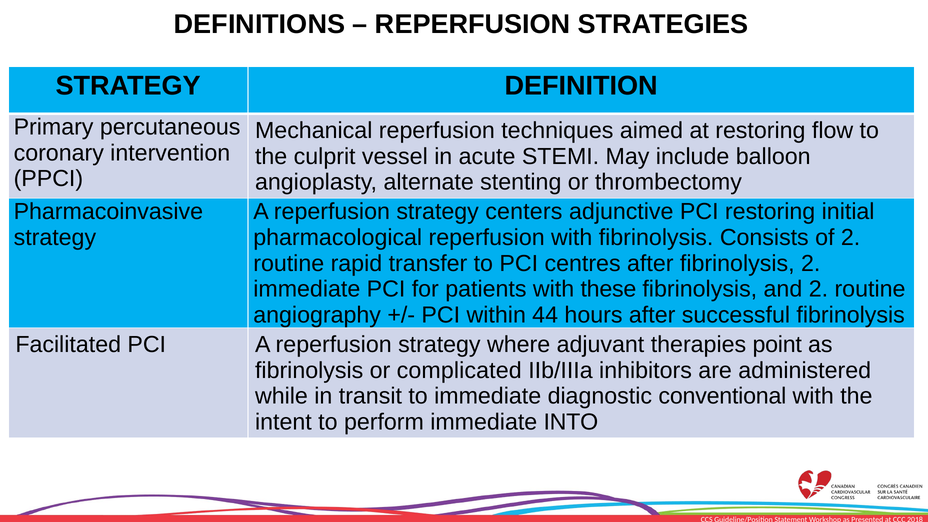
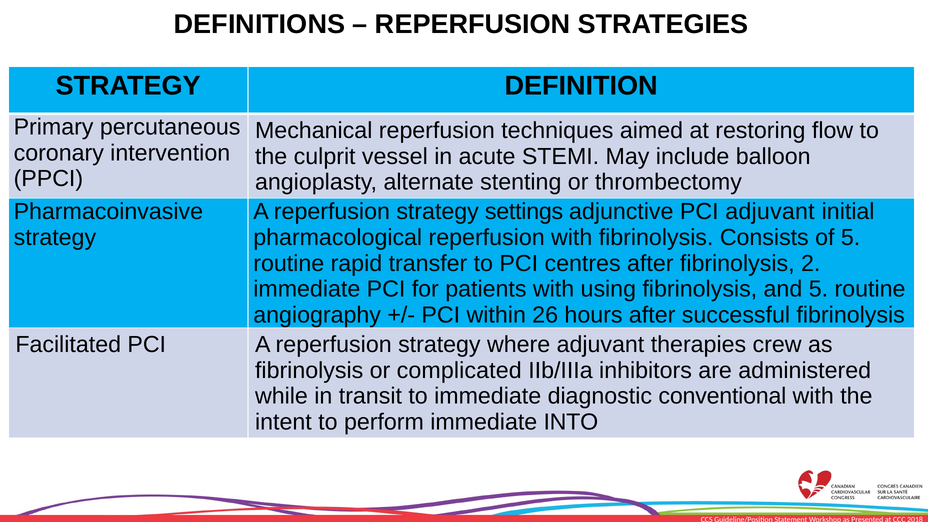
centers: centers -> settings (524, 212)
PCI restoring: restoring -> adjuvant (770, 212)
of 2: 2 -> 5 (851, 238)
these: these -> using (608, 289)
and 2: 2 -> 5 (818, 289)
44: 44 -> 26 (545, 315)
point: point -> crew (777, 344)
